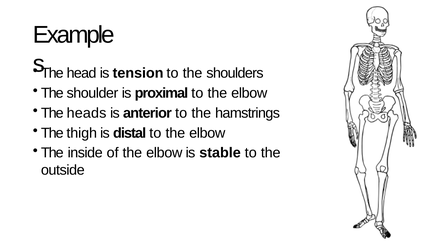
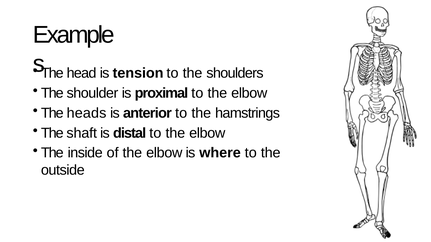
thigh: thigh -> shaft (82, 133)
stable: stable -> where (220, 153)
